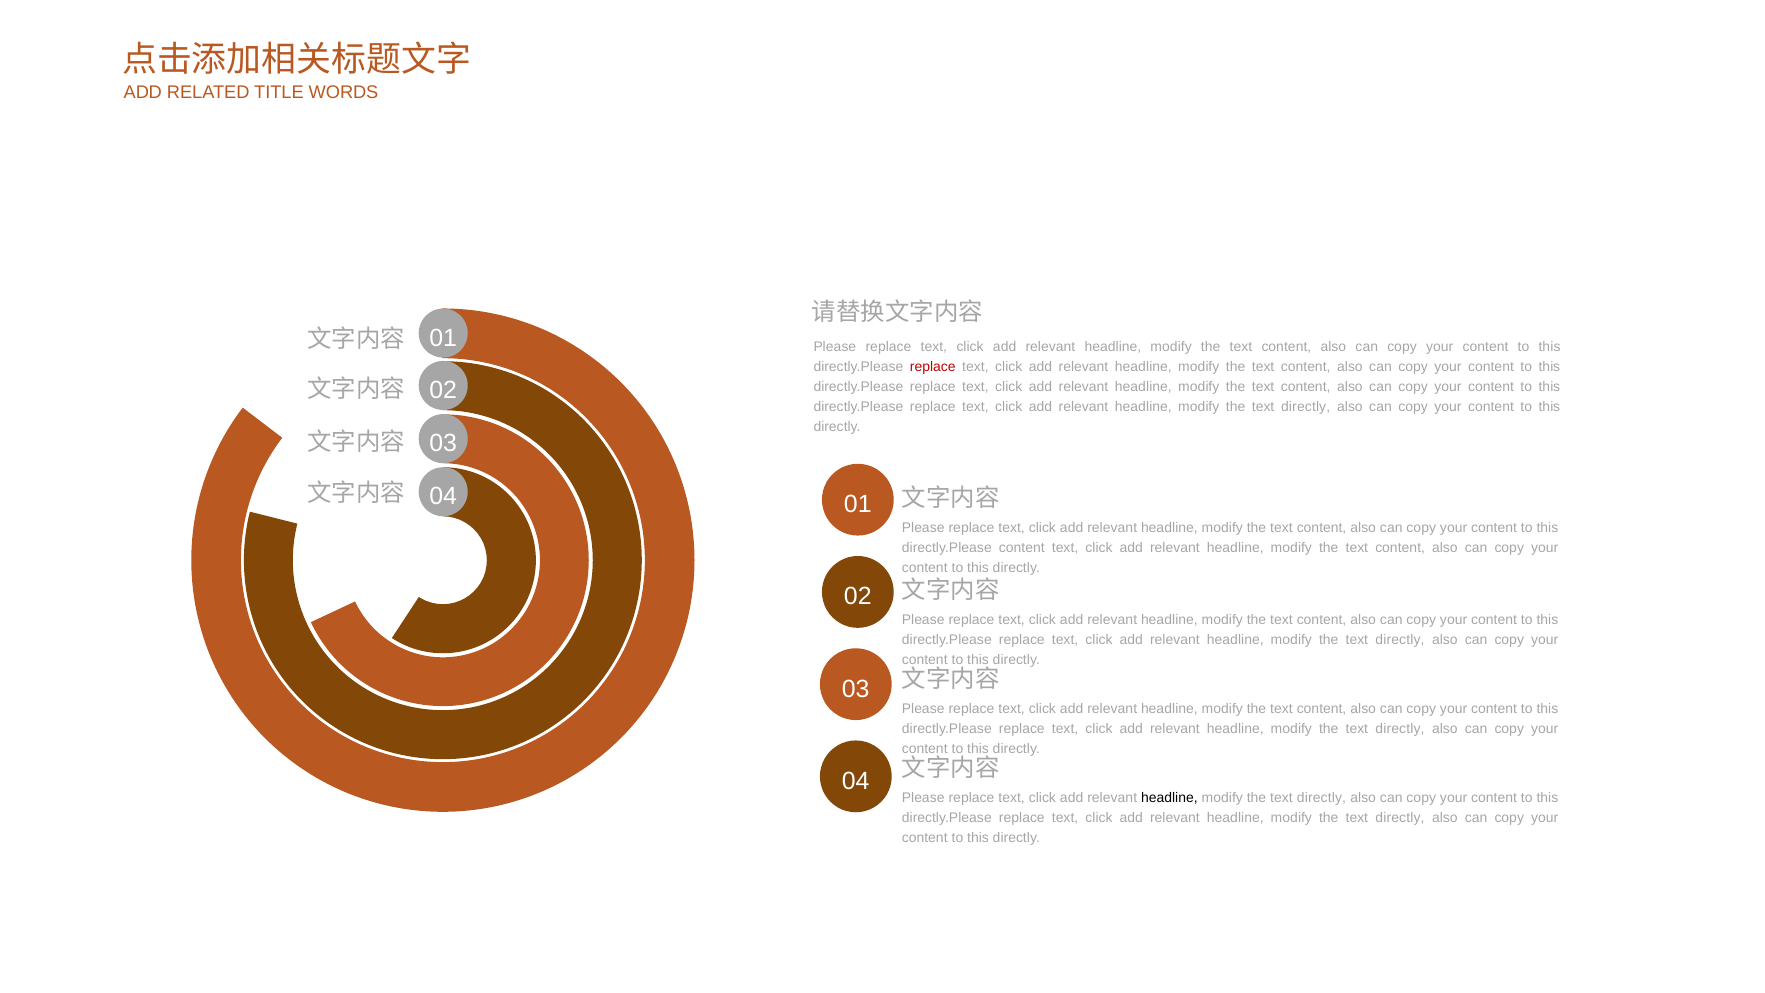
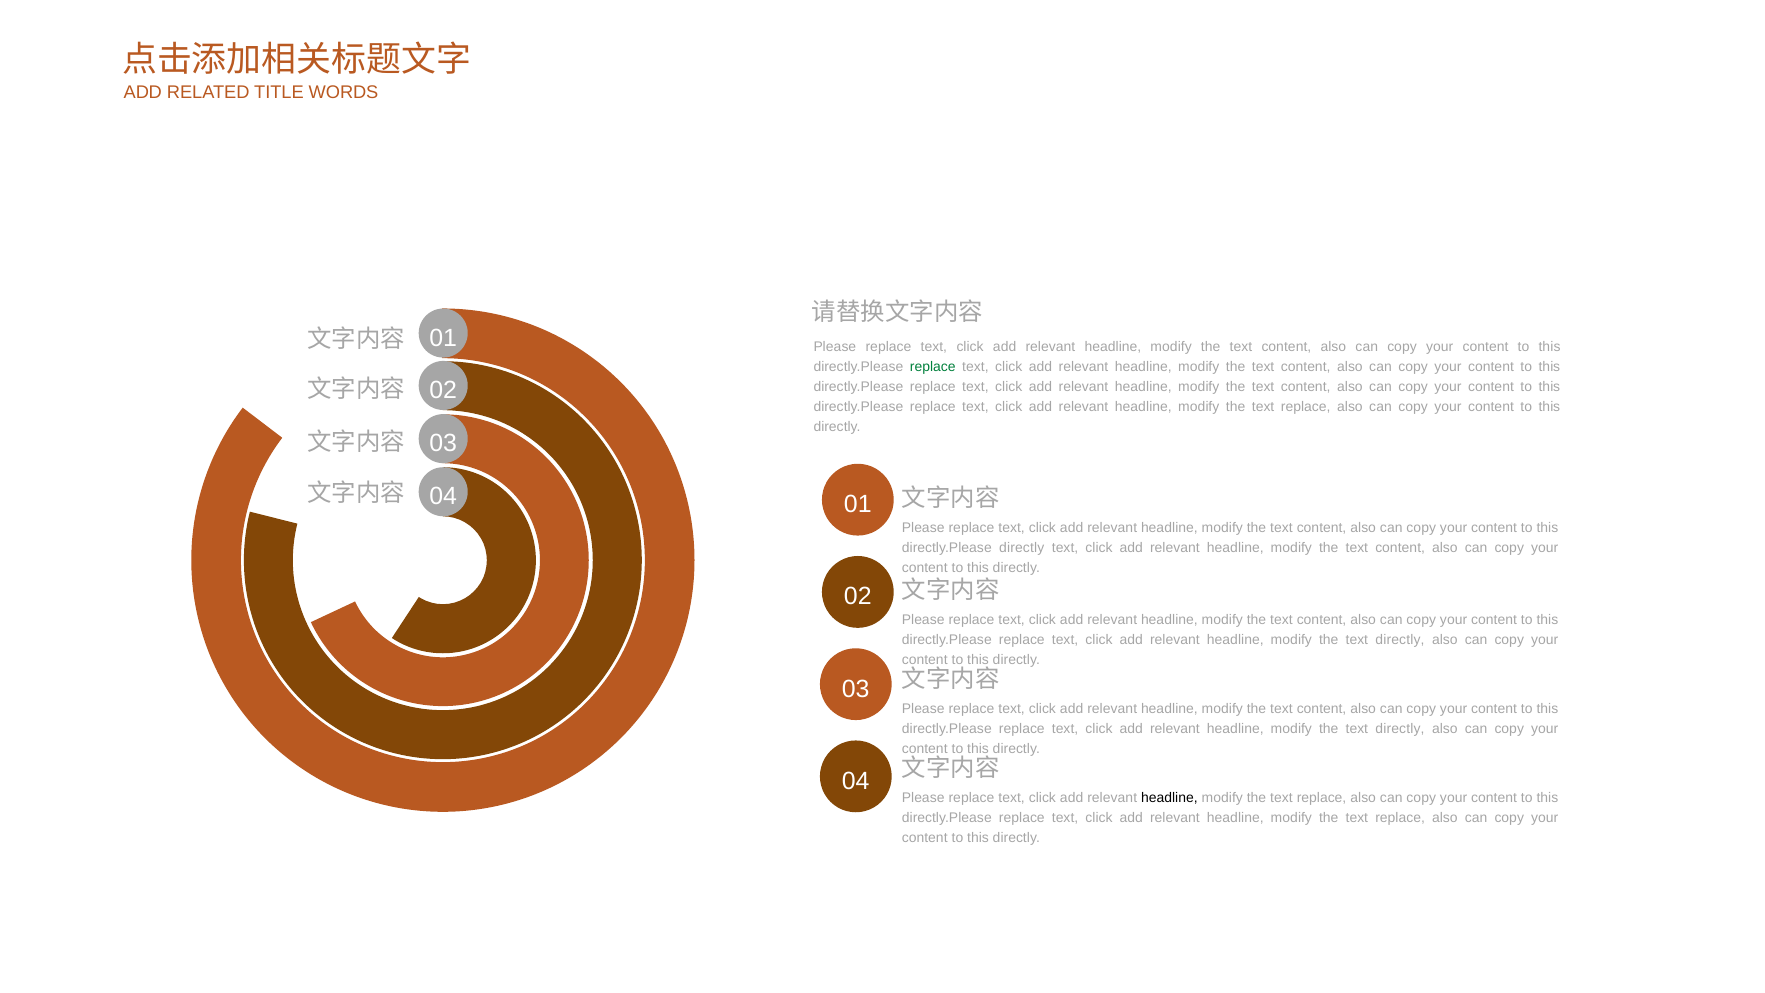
replace colour: red -> green (933, 367)
directly: directly -> replace (1306, 407)
directly.Please content: content -> directly (1022, 548)
directly: directly -> replace (1322, 797)
directly: directly -> replace (1400, 817)
